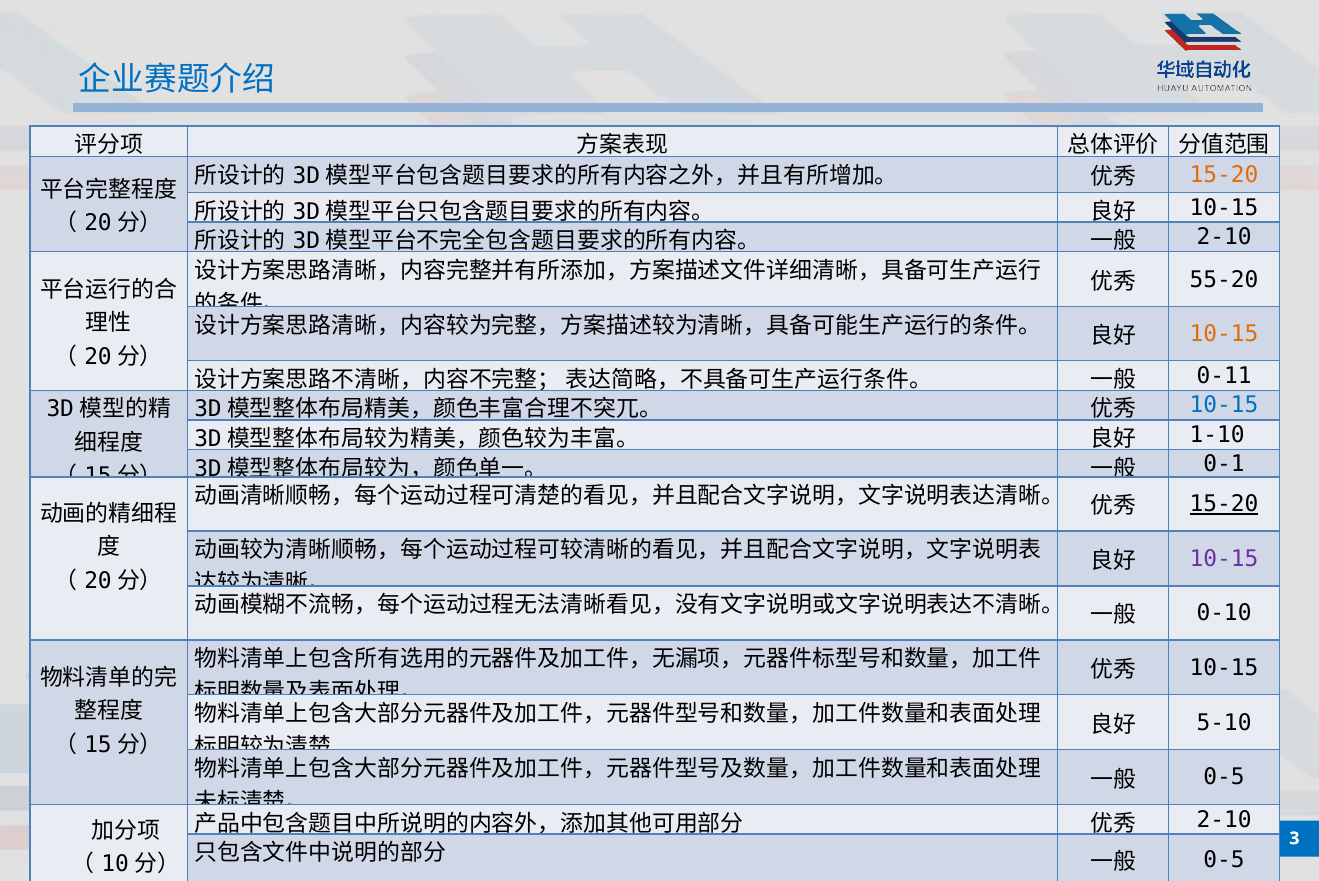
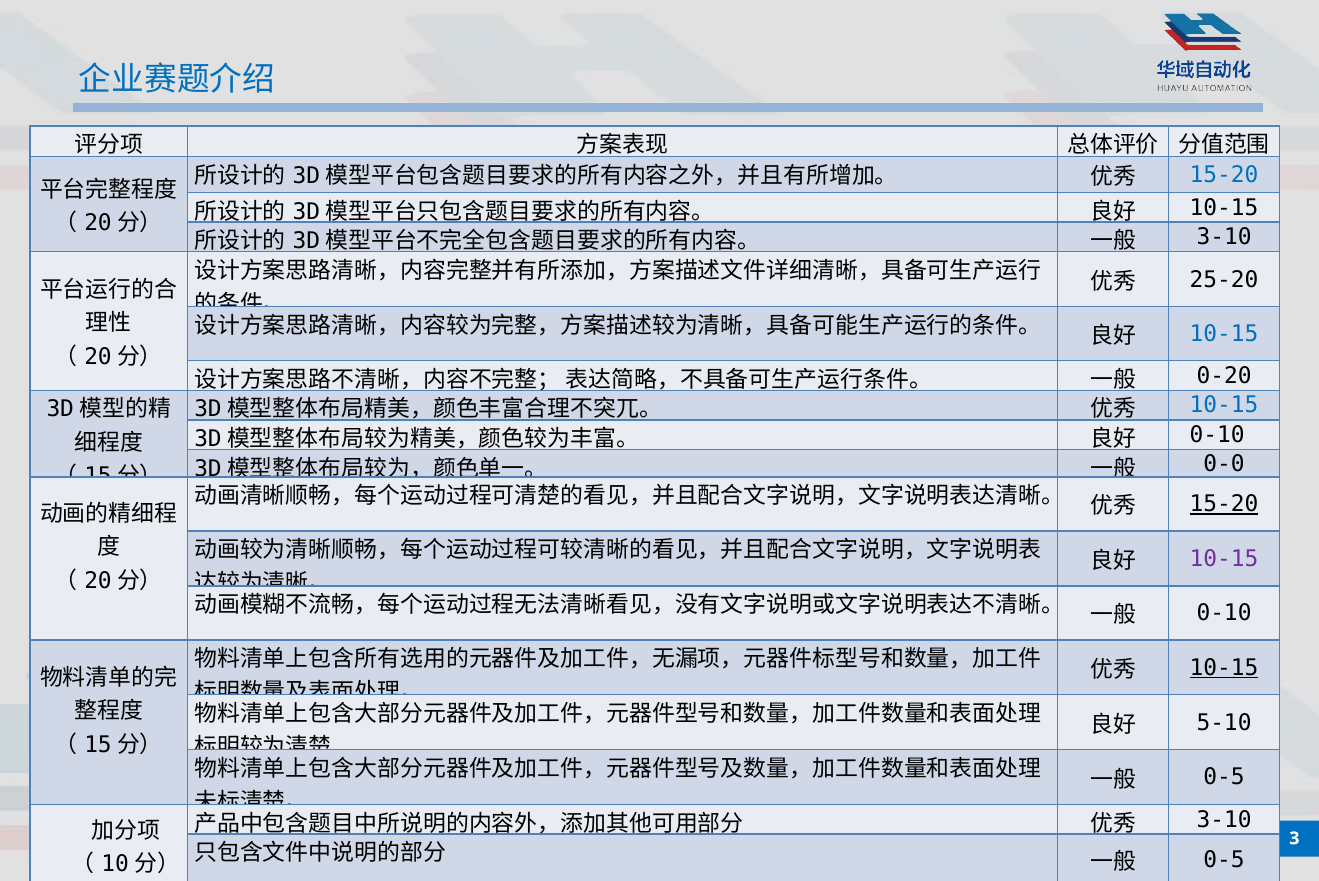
15-20 colour: orange -> blue (1224, 175)
2-10: 2-10 -> 3-10 (1224, 237)
55-20: 55-20 -> 25-20 (1224, 280)
10-15 colour: orange -> blue (1224, 334)
0-11: 0-11 -> 0-20 (1224, 376)
1-10: 1-10 -> 0-10 (1217, 435)
0-1: 0-1 -> 0-0 (1224, 464)
10-15 underline: none -> present (1224, 668)
2-10: 2-10 -> 3-10 (1224, 820)
